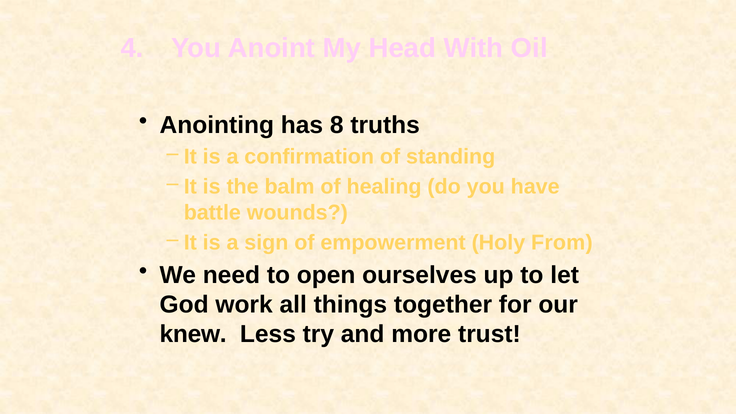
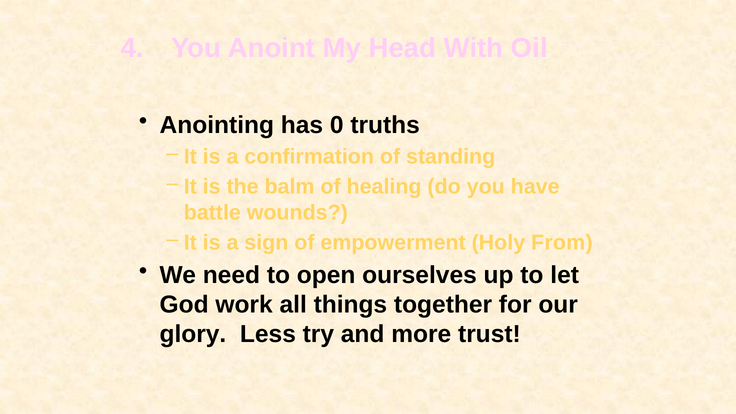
8: 8 -> 0 (337, 125)
knew: knew -> glory (193, 334)
